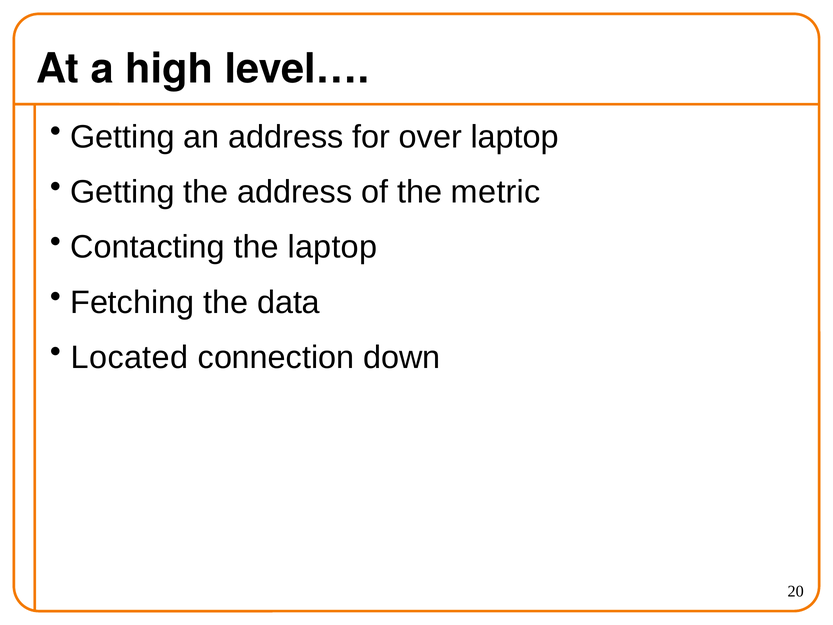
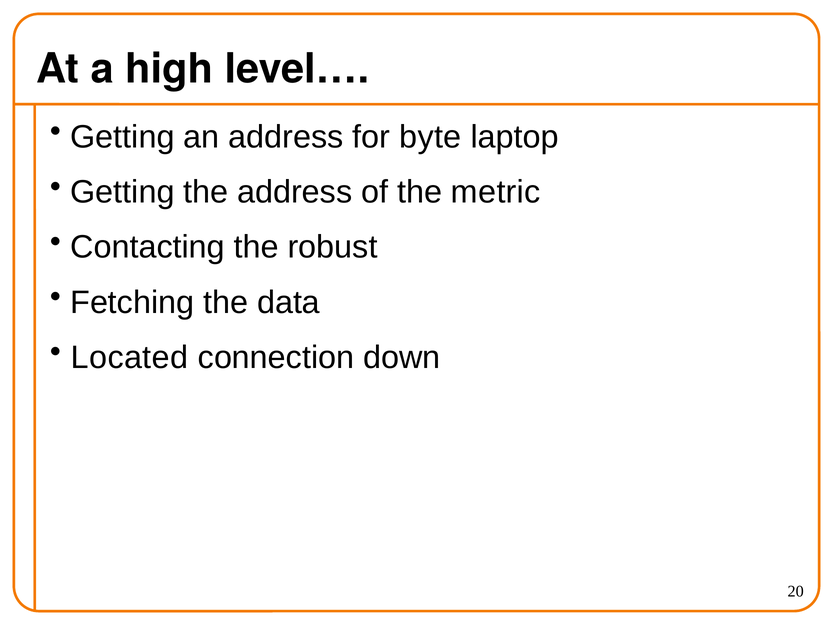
over: over -> byte (430, 137)
the laptop: laptop -> robust (333, 247)
